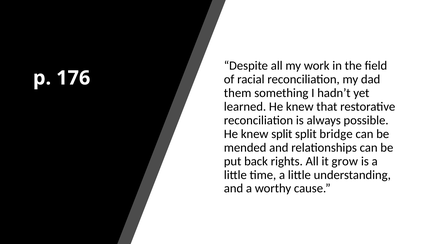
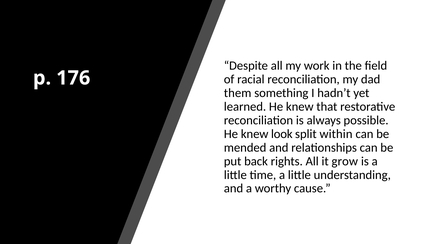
knew split: split -> look (282, 134)
bridge: bridge -> within (336, 134)
